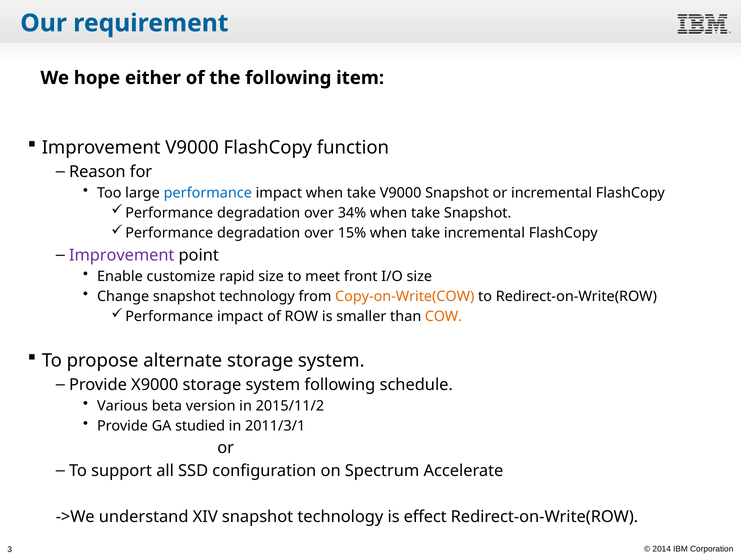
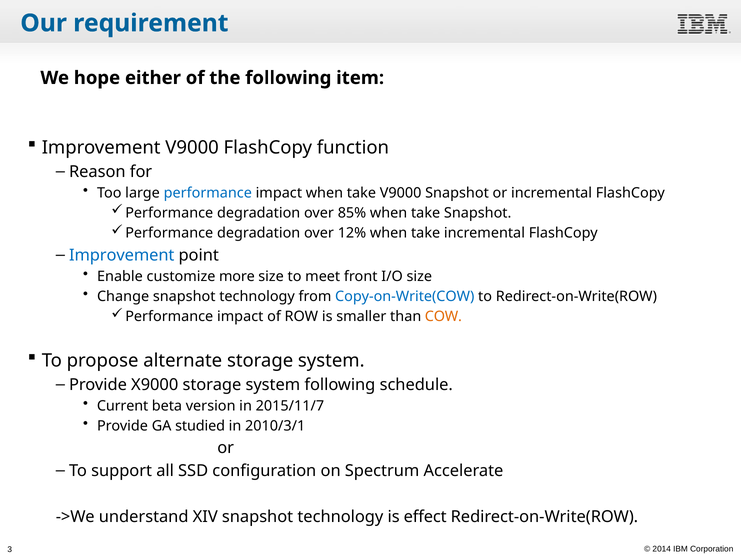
34%: 34% -> 85% (352, 213)
15%: 15% -> 12% (352, 234)
Improvement colour: purple -> blue (122, 255)
rapid: rapid -> more (237, 277)
Copy-on-Write(COW colour: orange -> blue (405, 297)
Various: Various -> Current (123, 406)
2015/11/2: 2015/11/2 -> 2015/11/7 (290, 406)
2011/3/1: 2011/3/1 -> 2010/3/1 (275, 427)
